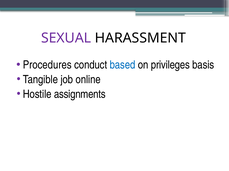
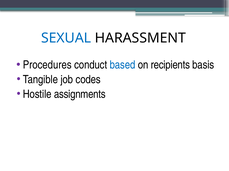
SEXUAL colour: purple -> blue (66, 38)
privileges: privileges -> recipients (170, 65)
online: online -> codes (88, 80)
